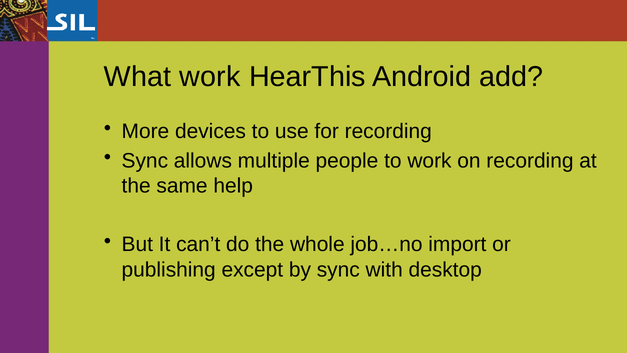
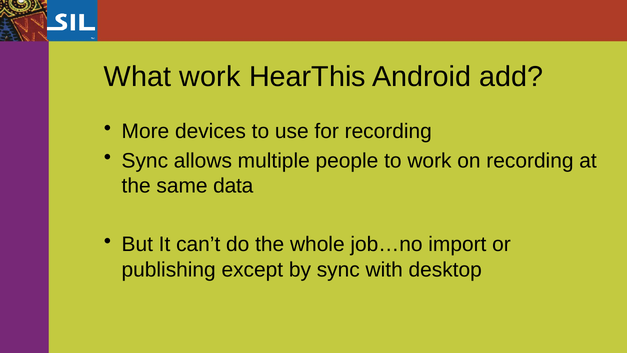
help: help -> data (233, 186)
